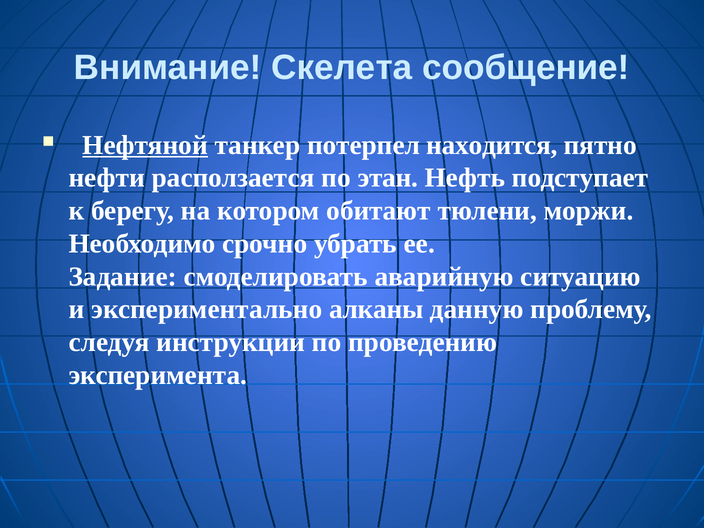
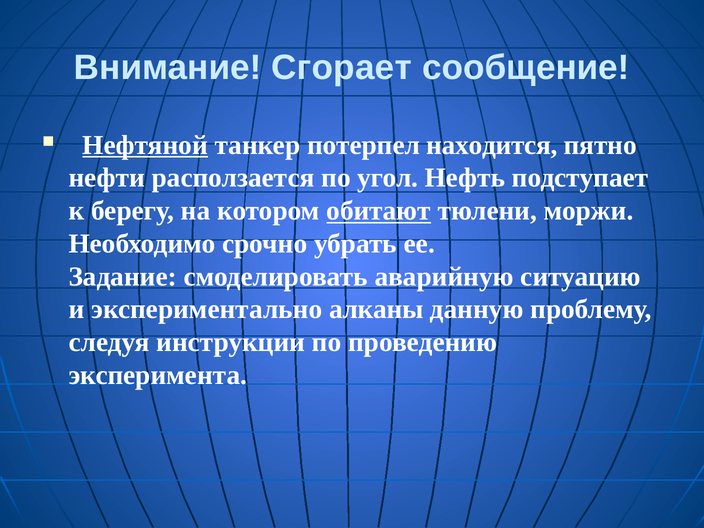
Скелета: Скелета -> Сгорает (342, 68)
этан: этан -> угол (388, 178)
обитают underline: none -> present (379, 211)
